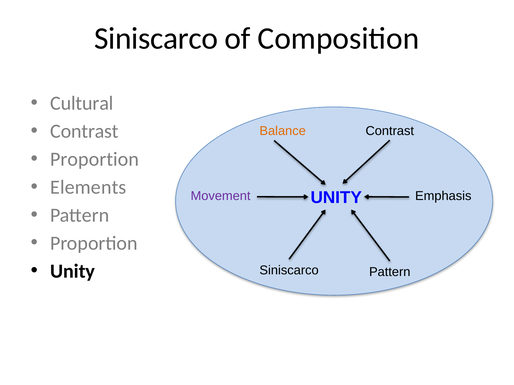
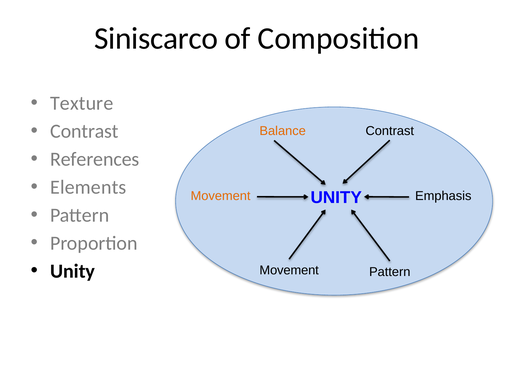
Cultural: Cultural -> Texture (82, 103)
Proportion: Proportion -> References (95, 159)
Movement colour: purple -> orange (221, 196)
Siniscarco: Siniscarco -> Movement (289, 271)
